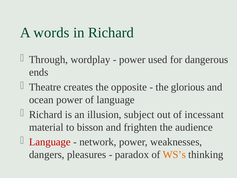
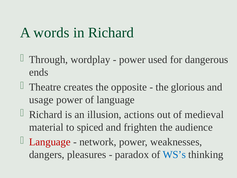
ocean: ocean -> usage (41, 100)
subject: subject -> actions (139, 114)
incessant: incessant -> medieval (204, 114)
bisson: bisson -> spiced (90, 127)
WS’s colour: orange -> blue (174, 154)
